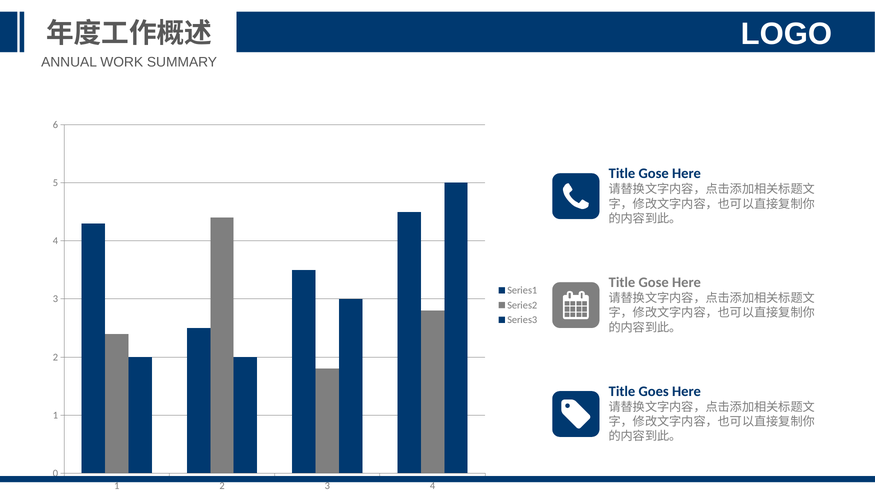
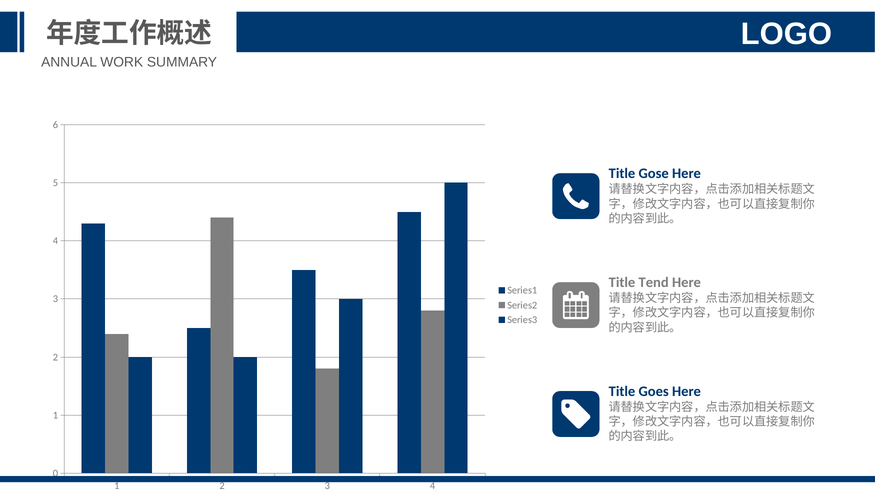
Gose: Gose -> Tend (654, 283)
